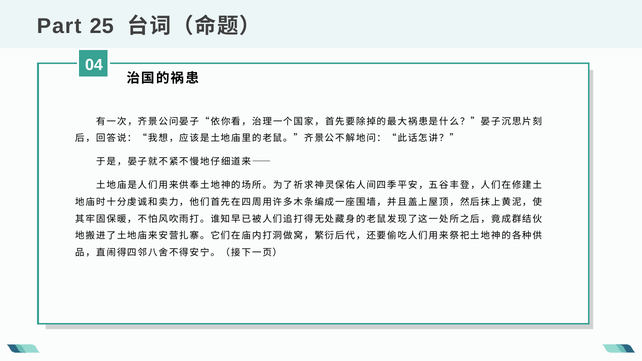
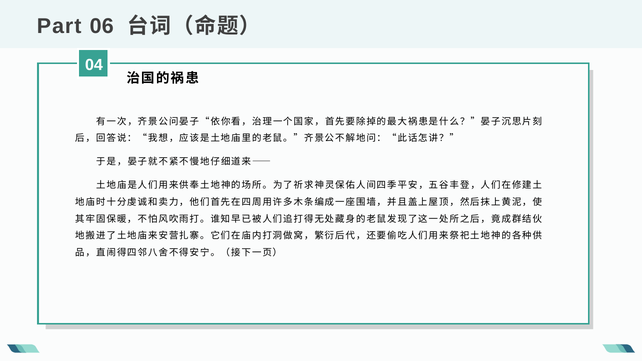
25: 25 -> 06 (102, 26)
